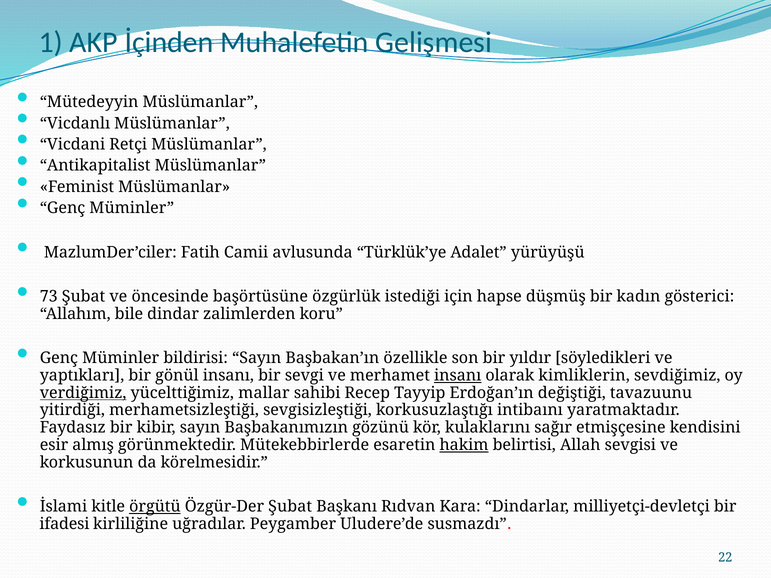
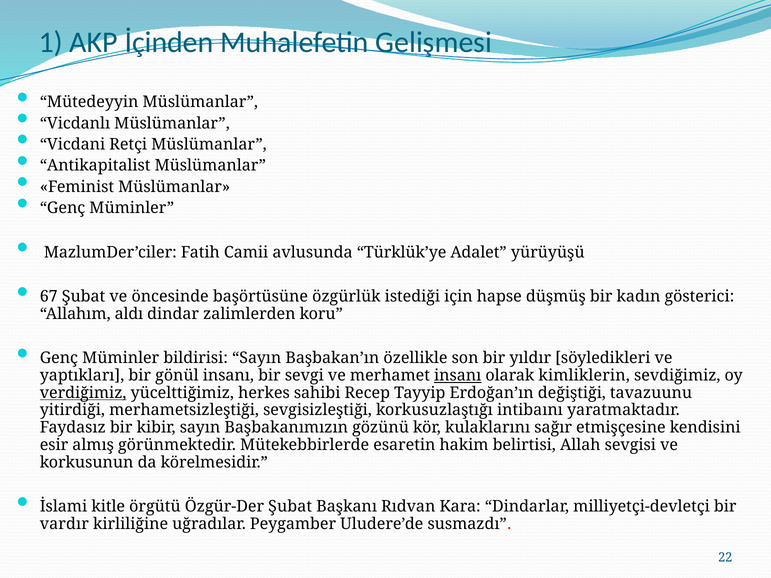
73: 73 -> 67 (49, 297)
bile: bile -> aldı (129, 314)
mallar: mallar -> herkes (264, 393)
hakim underline: present -> none (464, 445)
örgütü underline: present -> none (155, 507)
ifadesi: ifadesi -> vardır (64, 524)
